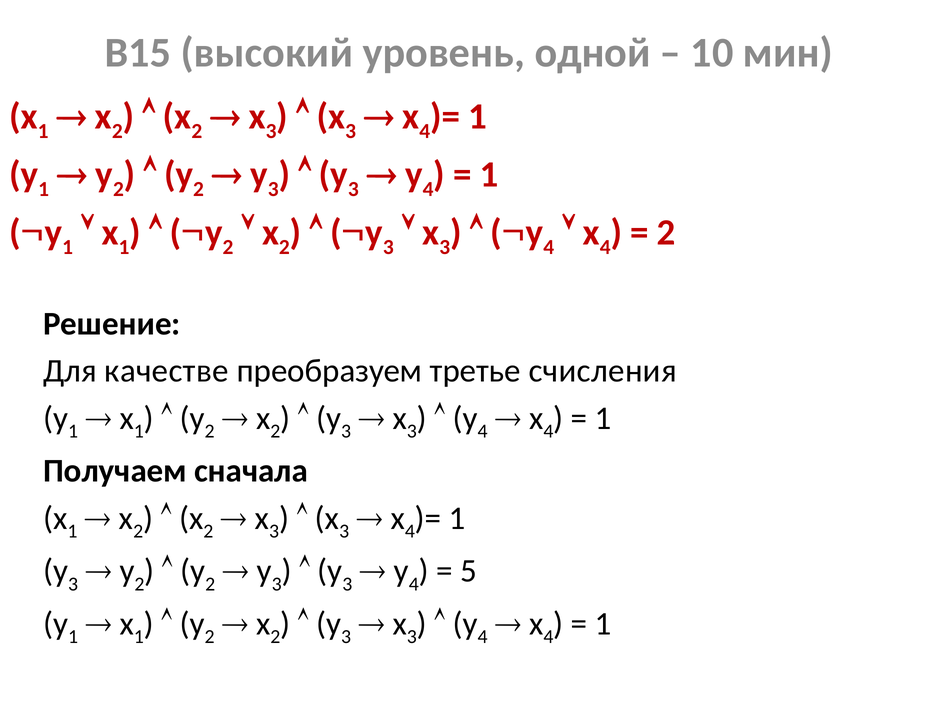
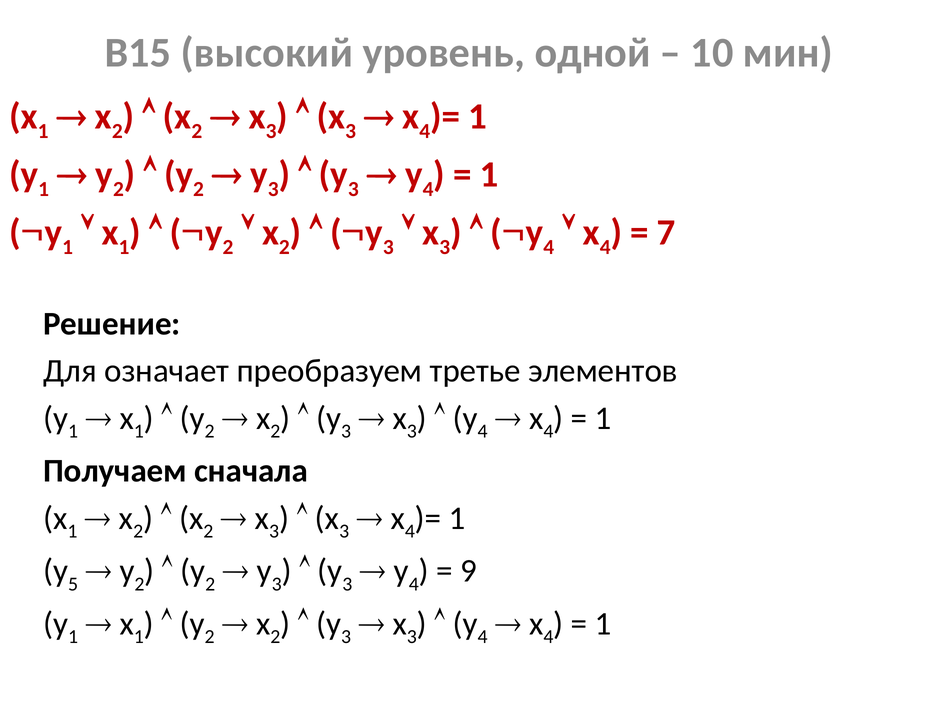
2: 2 -> 7 (666, 232)
качестве: качестве -> означает (167, 371)
счисления: счисления -> элементов (603, 371)
3: 3 -> 5 (73, 583)
5: 5 -> 9 (468, 570)
